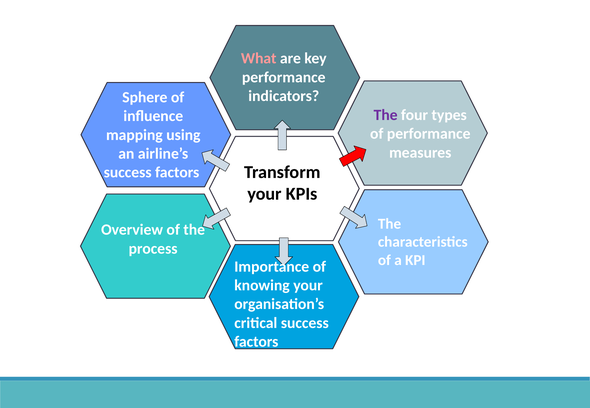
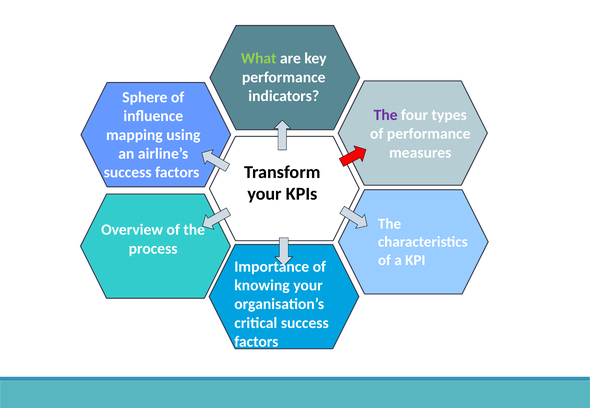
What colour: pink -> light green (259, 59)
